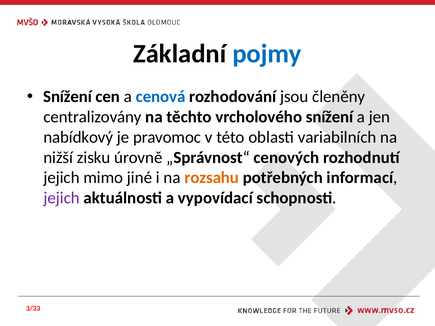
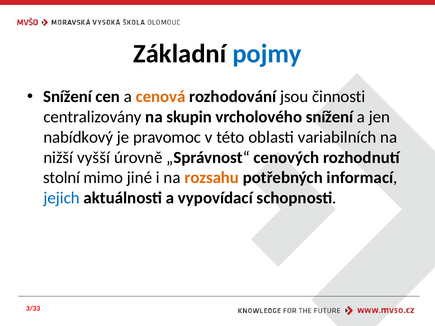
cenová colour: blue -> orange (161, 97)
členěny: členěny -> činnosti (339, 97)
těchto: těchto -> skupin (189, 117)
zisku: zisku -> vyšší (94, 158)
jejich: jejich -> stolní (62, 178)
jejich colour: purple -> blue (62, 198)
